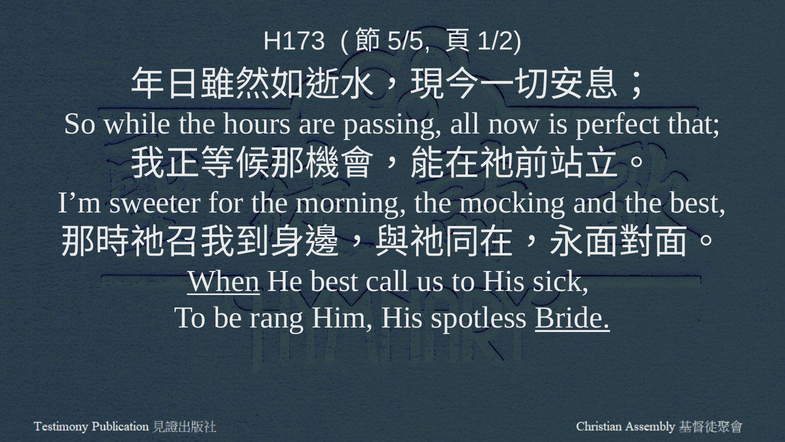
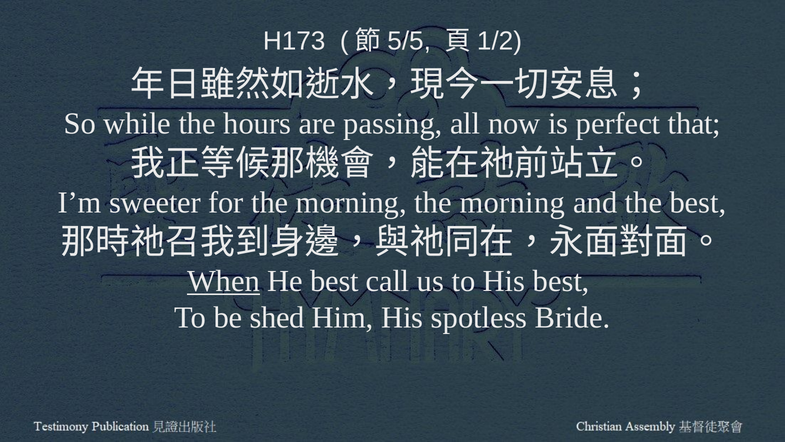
morning the mocking: mocking -> morning (512, 202)
His sick: sick -> best (561, 281)
rang: rang -> shed (277, 317)
Bride underline: present -> none (573, 317)
